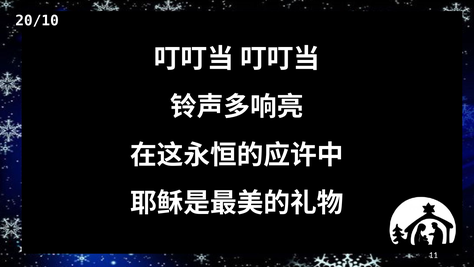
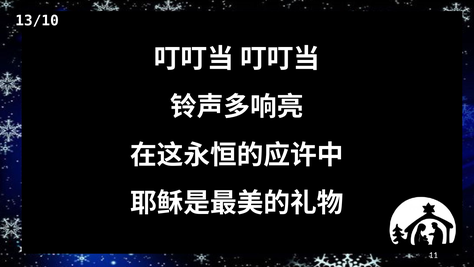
20/10: 20/10 -> 13/10 (37, 21)
